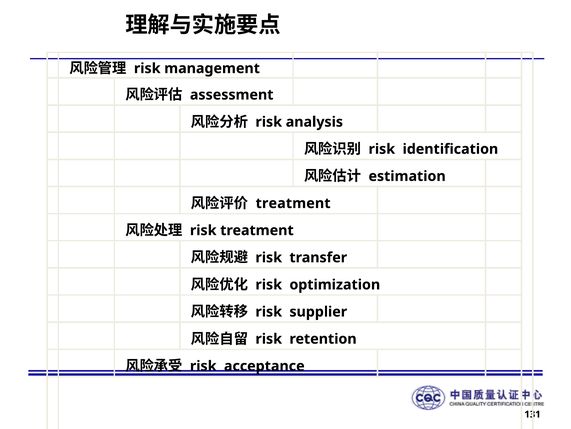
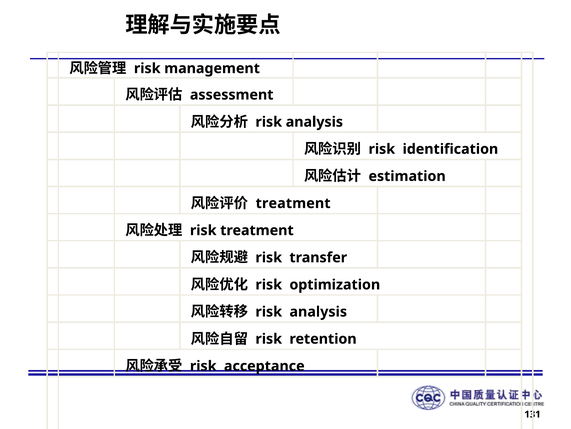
supplier: supplier -> analysis (318, 311)
